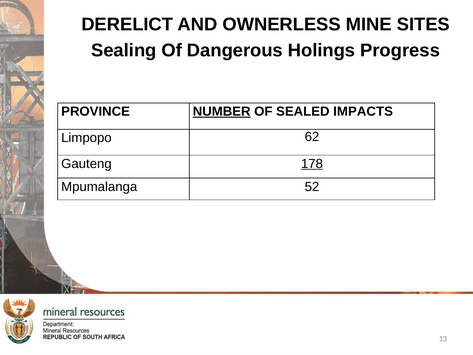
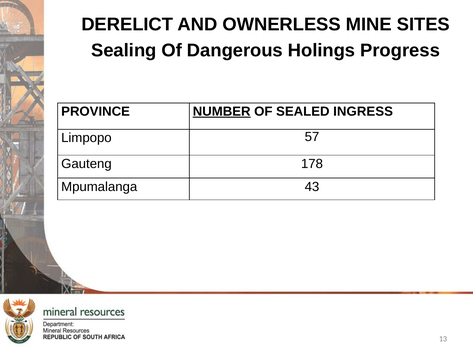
IMPACTS: IMPACTS -> INGRESS (363, 111)
62: 62 -> 57 (312, 137)
178 underline: present -> none (312, 164)
52: 52 -> 43 (312, 187)
